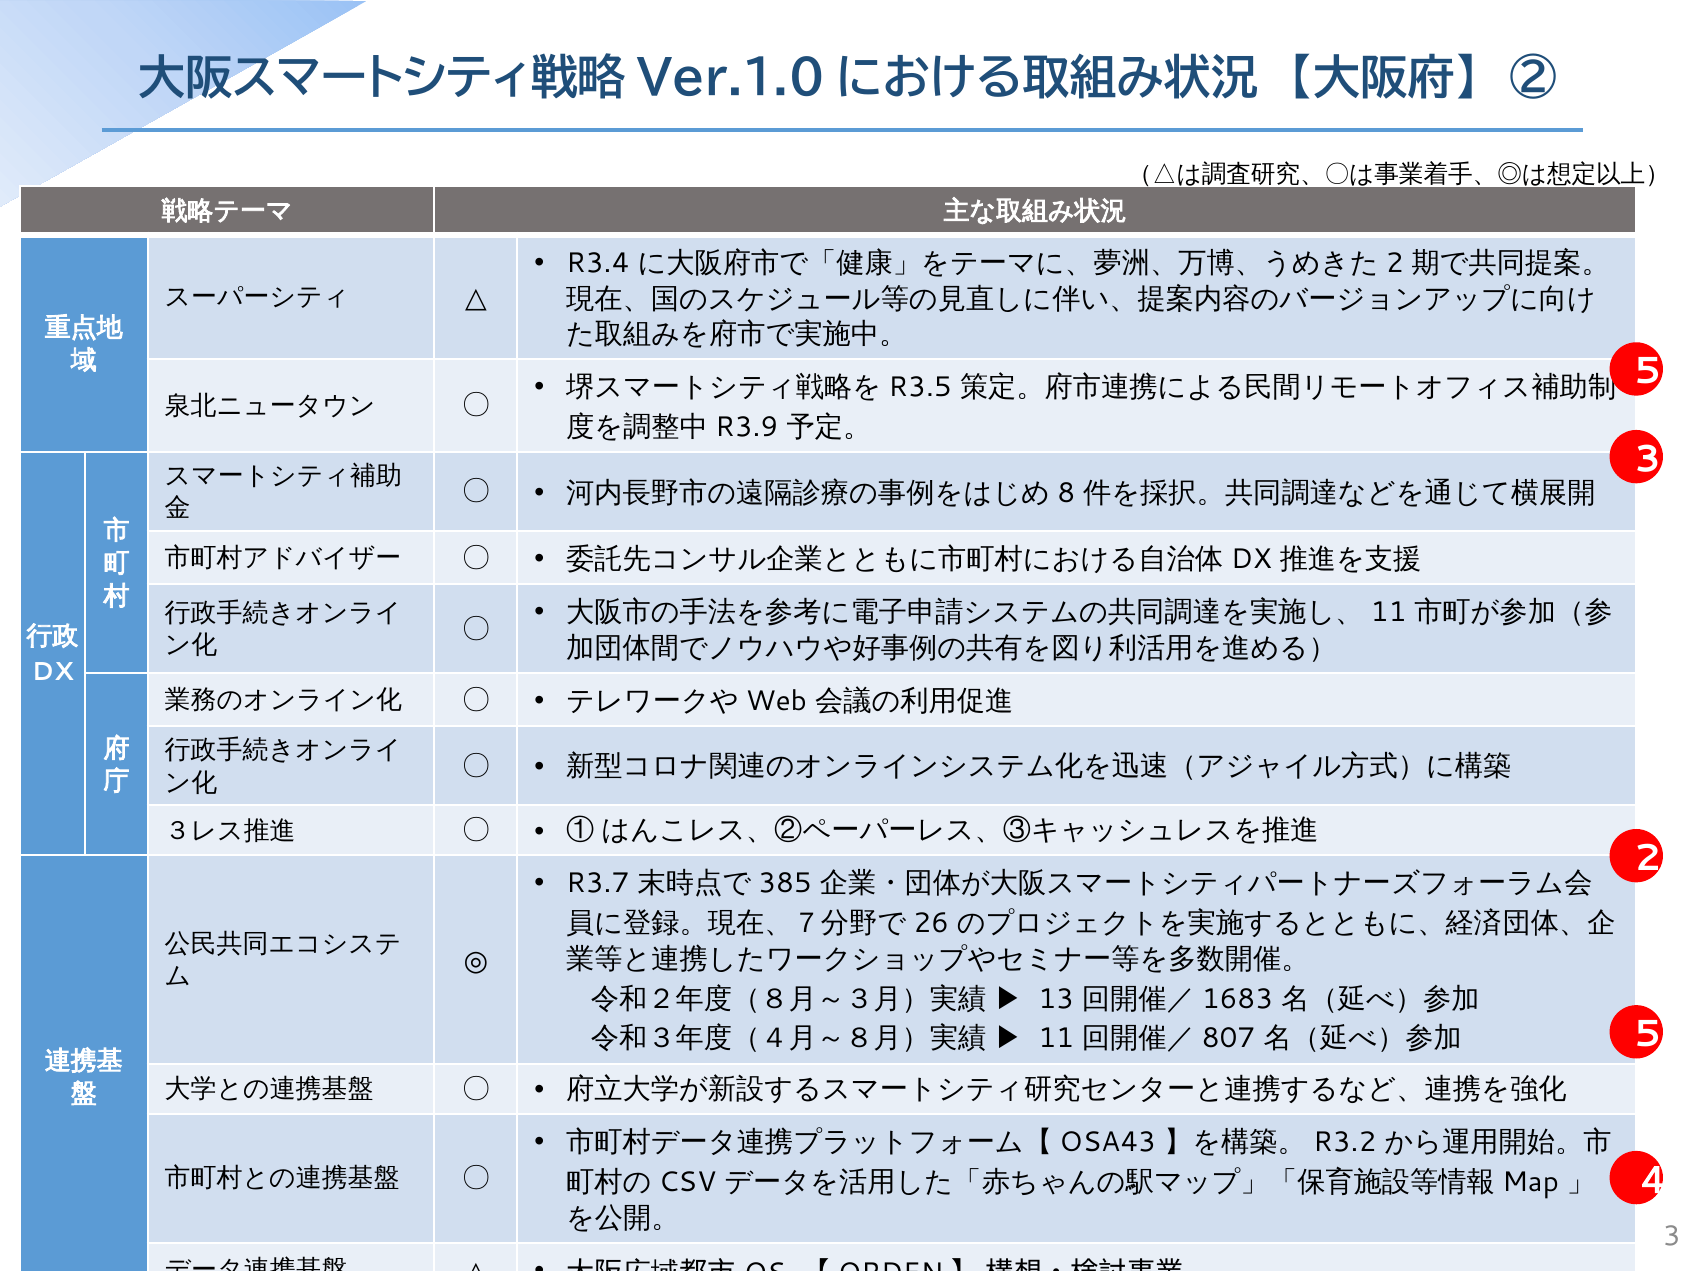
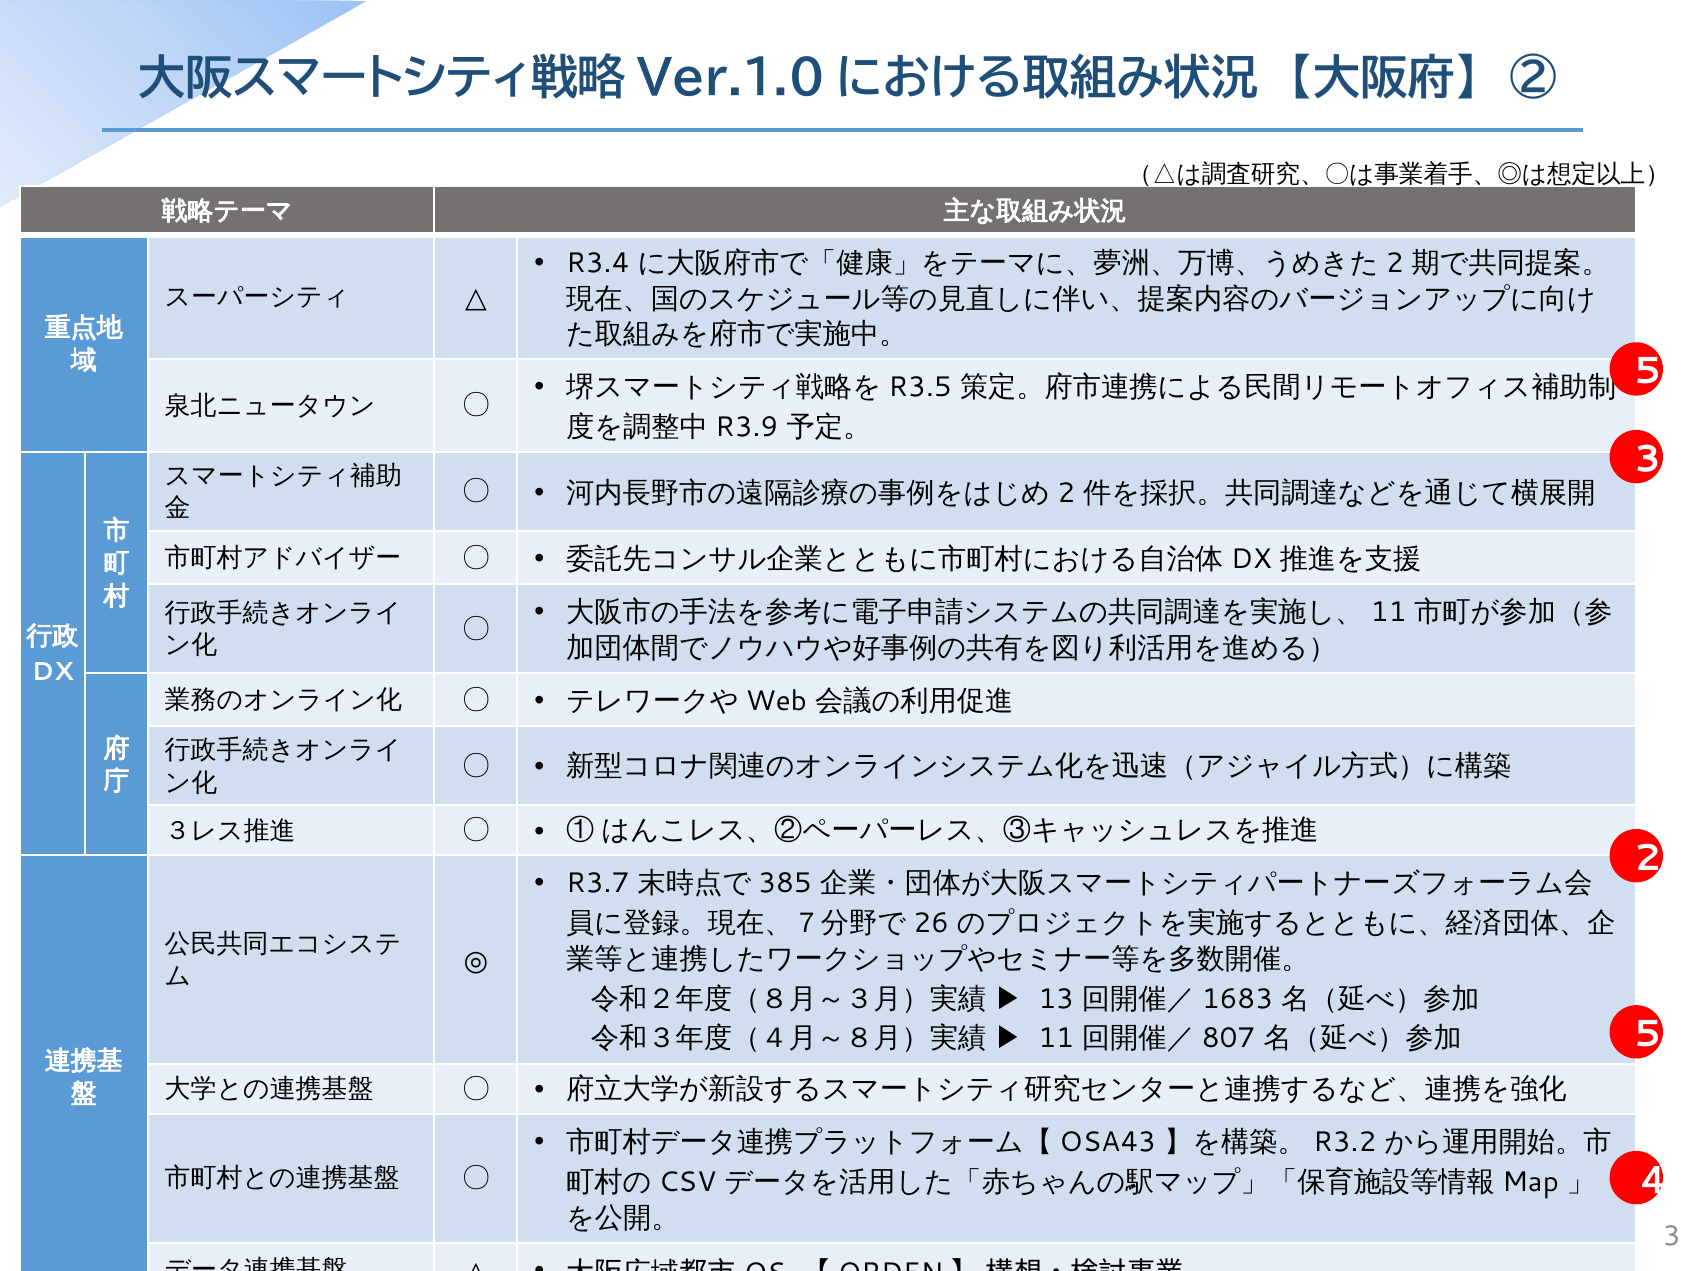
8: 8 -> 2 (1066, 493)
